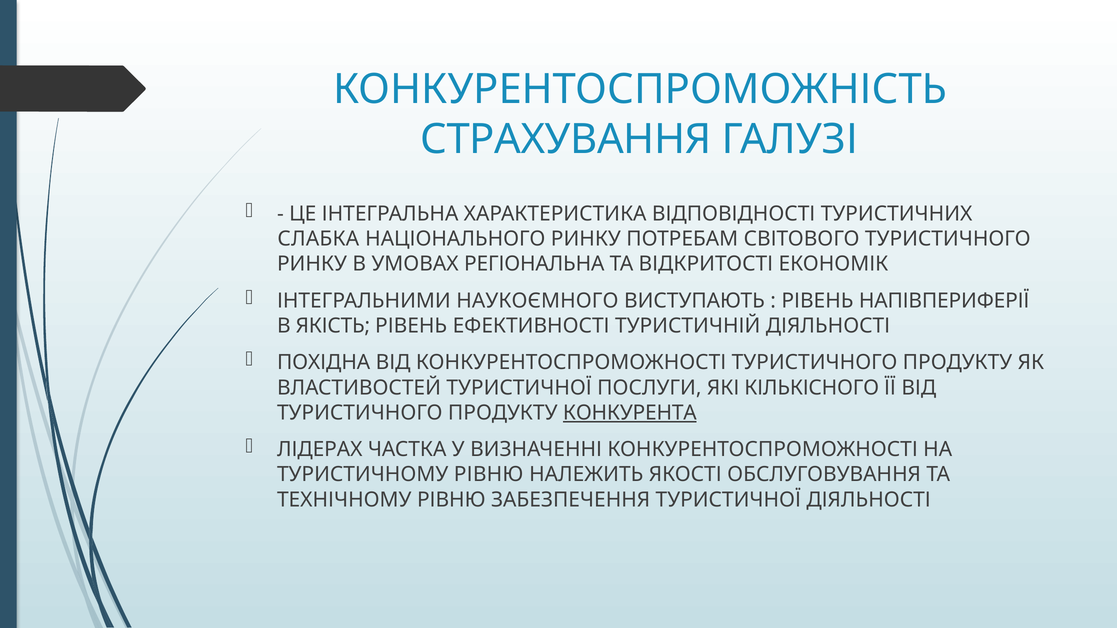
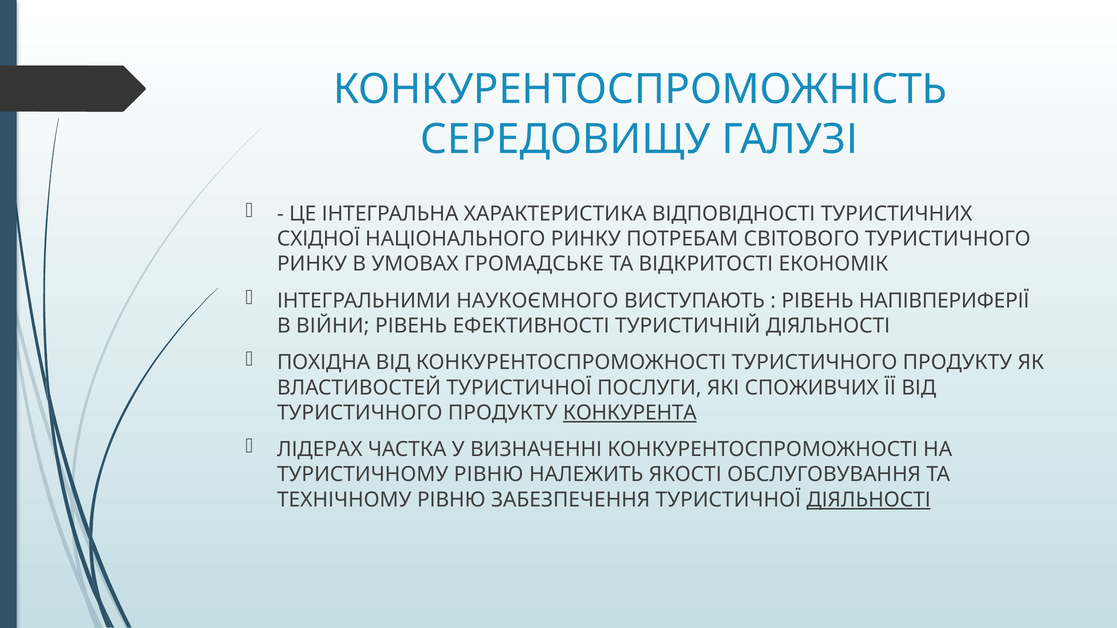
СТРАХУВАННЯ: СТРАХУВАННЯ -> СЕРЕДОВИЩУ (565, 140)
СЛАБКА: СЛАБКА -> СХІДНОЇ (319, 239)
РЕГІОНАЛЬНА: РЕГІОНАЛЬНА -> ГРОМАДСЬКЕ (534, 264)
ЯКІСТЬ: ЯКІСТЬ -> ВІЙНИ (333, 326)
КІЛЬКІСНОГО: КІЛЬКІСНОГО -> СПОЖИВЧИХ (812, 388)
ДІЯЛЬНОСТІ underline: none -> present (869, 500)
